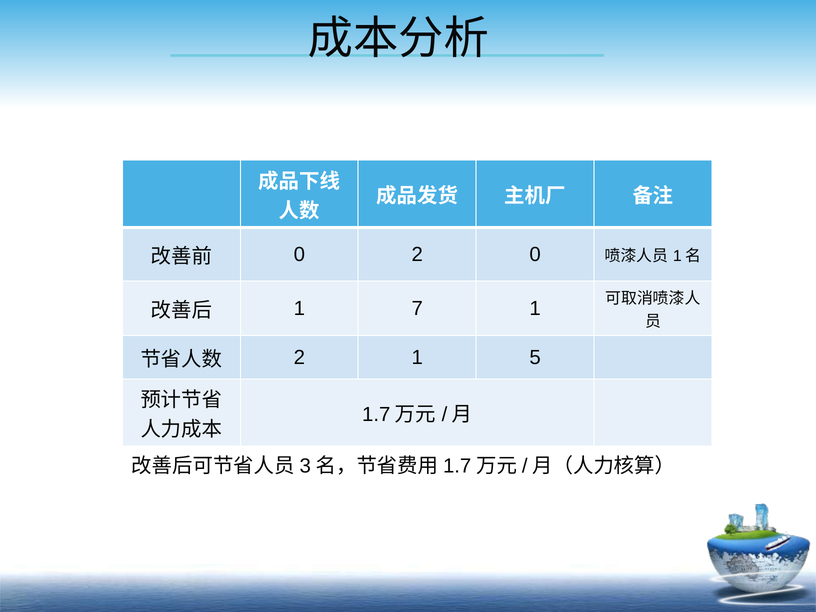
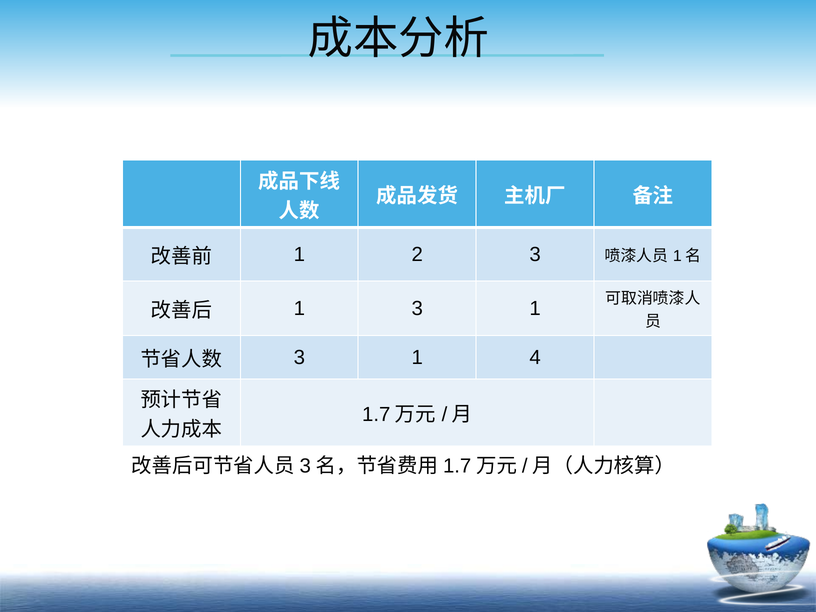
0: 0 -> 1 (299, 255)
2 0: 0 -> 3 (535, 255)
1 7: 7 -> 3 (417, 309)
2: 2 -> 3 (299, 358)
5: 5 -> 4 (535, 358)
